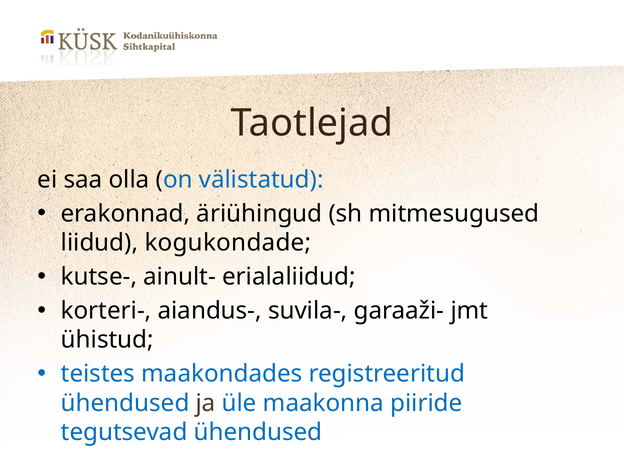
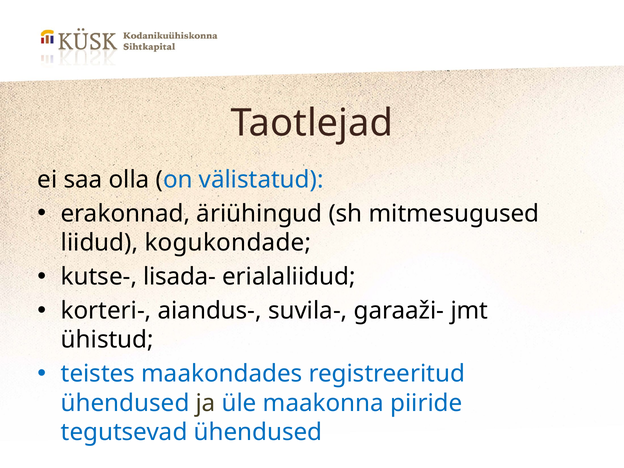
ainult-: ainult- -> lisada- (180, 277)
